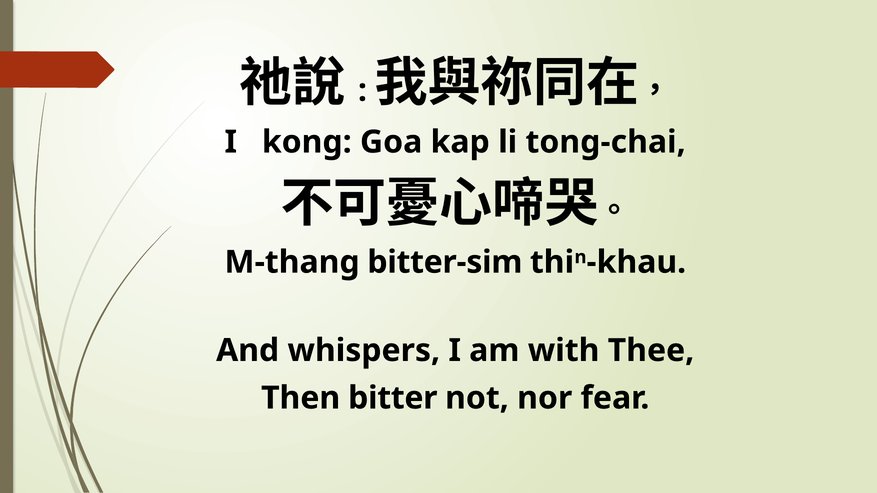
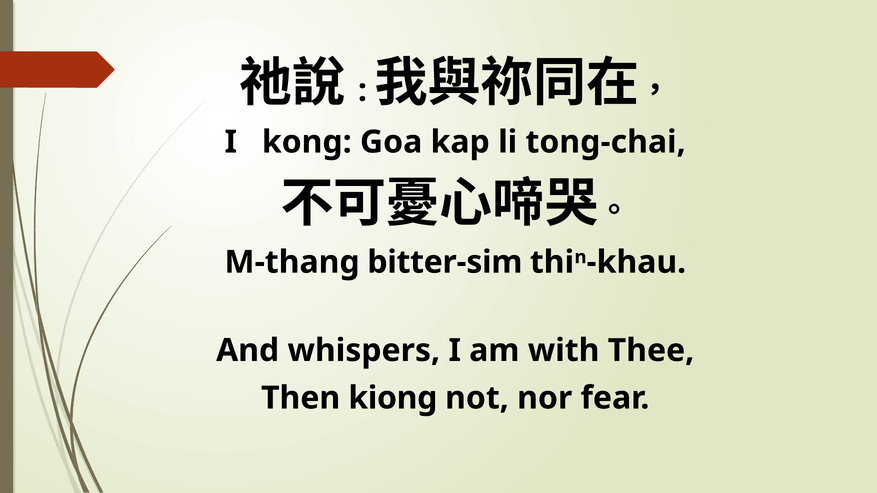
bitter: bitter -> kiong (393, 398)
